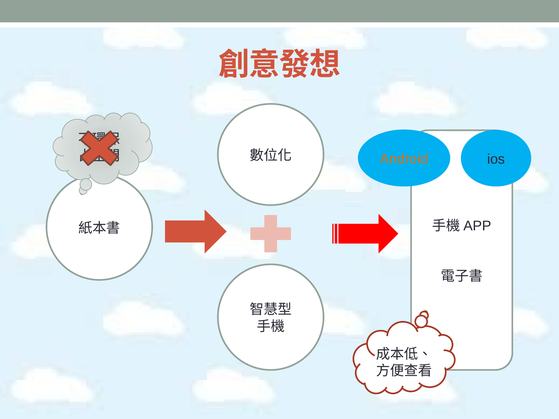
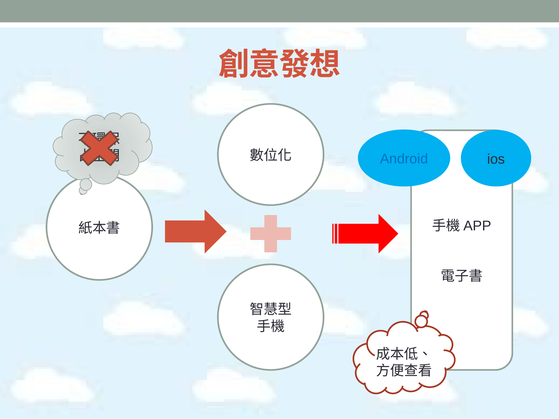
Android colour: orange -> blue (404, 159)
